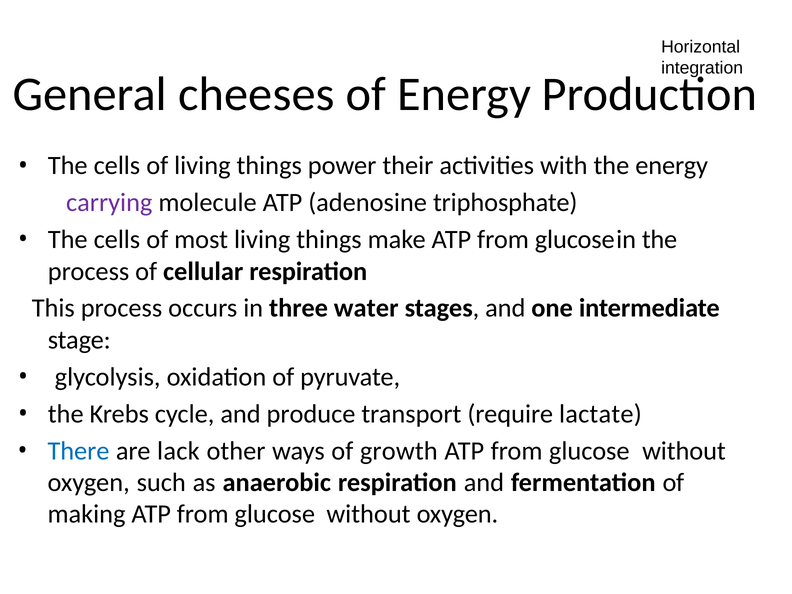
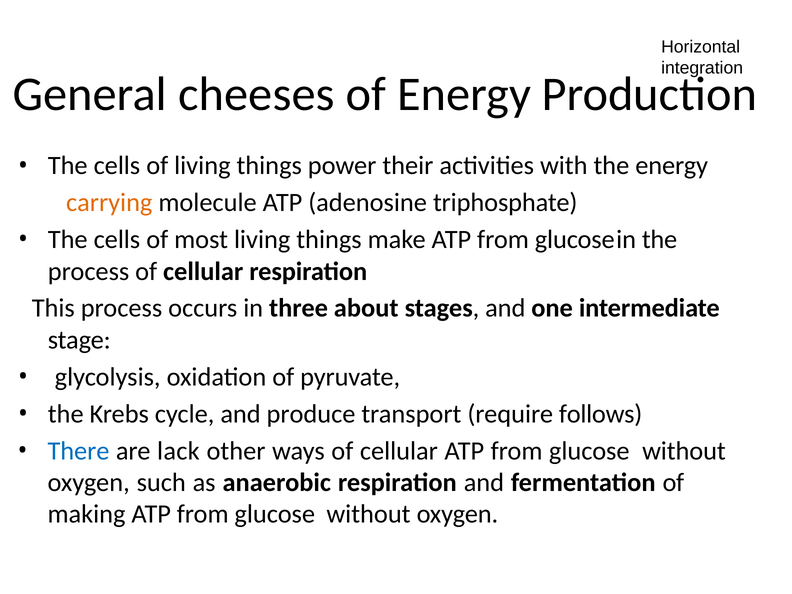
carrying colour: purple -> orange (109, 203)
water: water -> about (366, 308)
lactate: lactate -> follows (601, 414)
ways of growth: growth -> cellular (399, 451)
